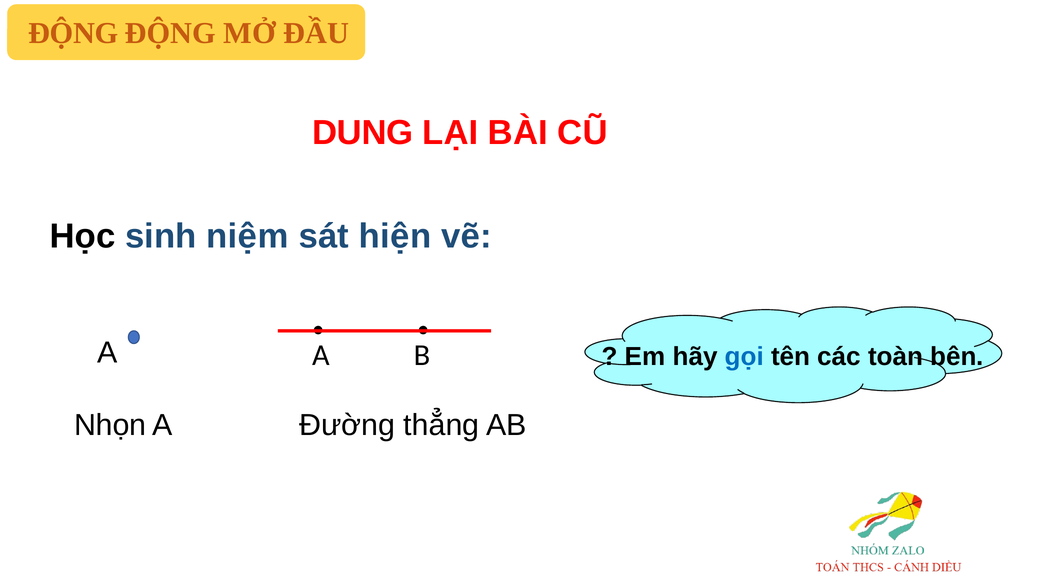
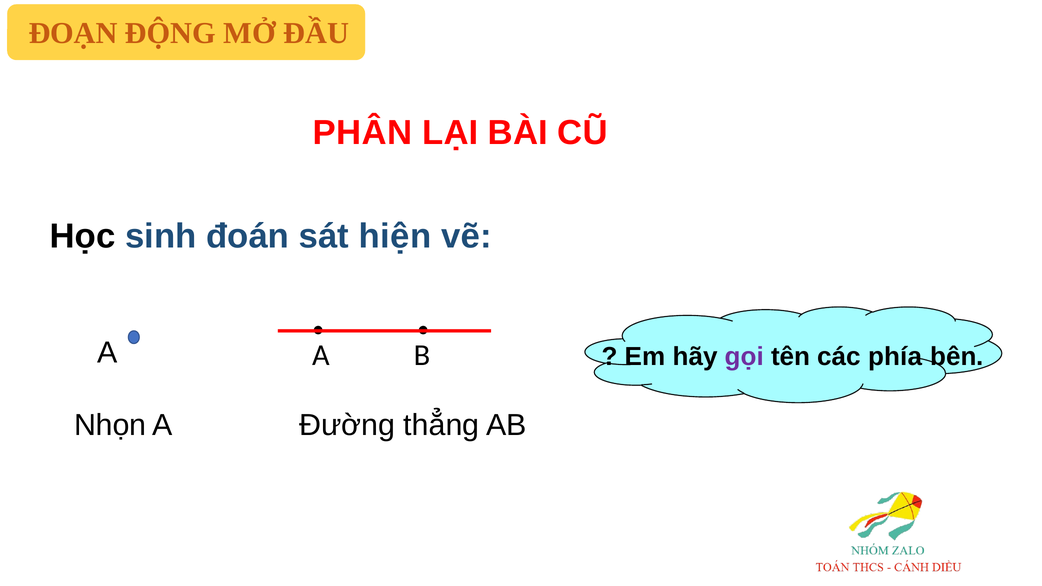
ĐỘNG: ĐỘNG -> ĐOẠN (73, 33)
DUNG: DUNG -> PHÂN (362, 133)
niệm: niệm -> đoán (248, 236)
gọi colour: blue -> purple (744, 357)
toàn: toàn -> phía (895, 357)
